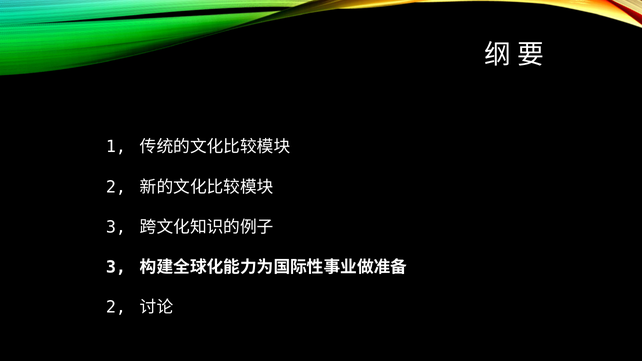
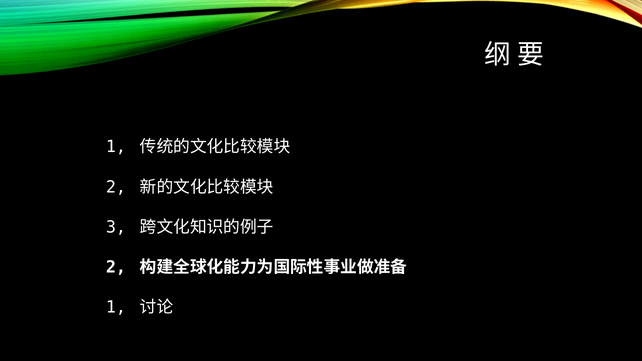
3: 3 -> 2 (116, 267)
2: 2 -> 1 (116, 307)
